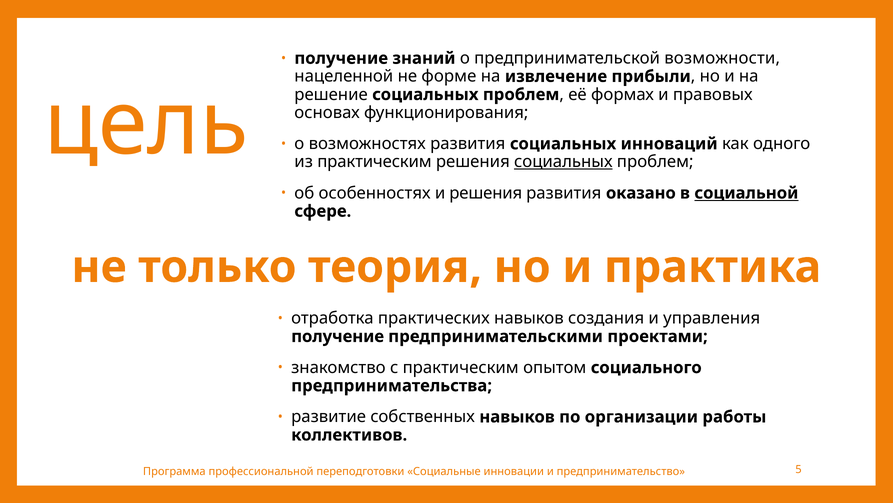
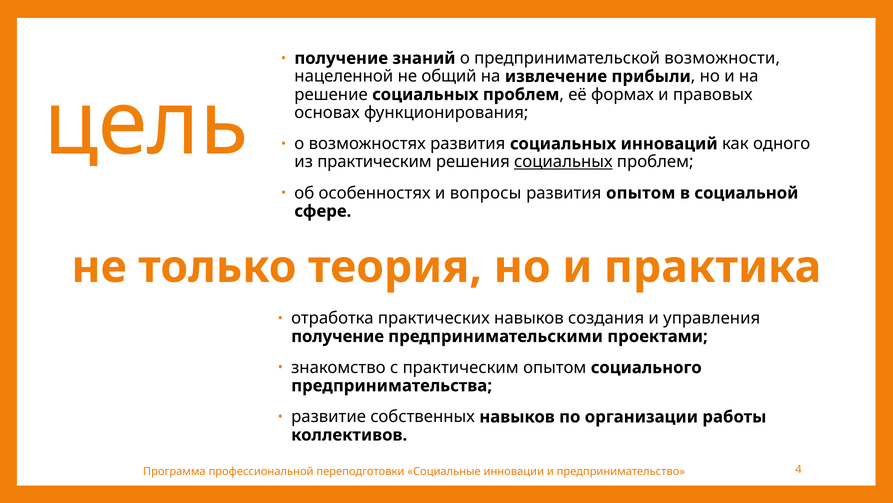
форме: форме -> общий (449, 76)
и решения: решения -> вопросы (486, 193)
развития оказано: оказано -> опытом (641, 193)
социальной underline: present -> none (746, 193)
5: 5 -> 4 (798, 469)
